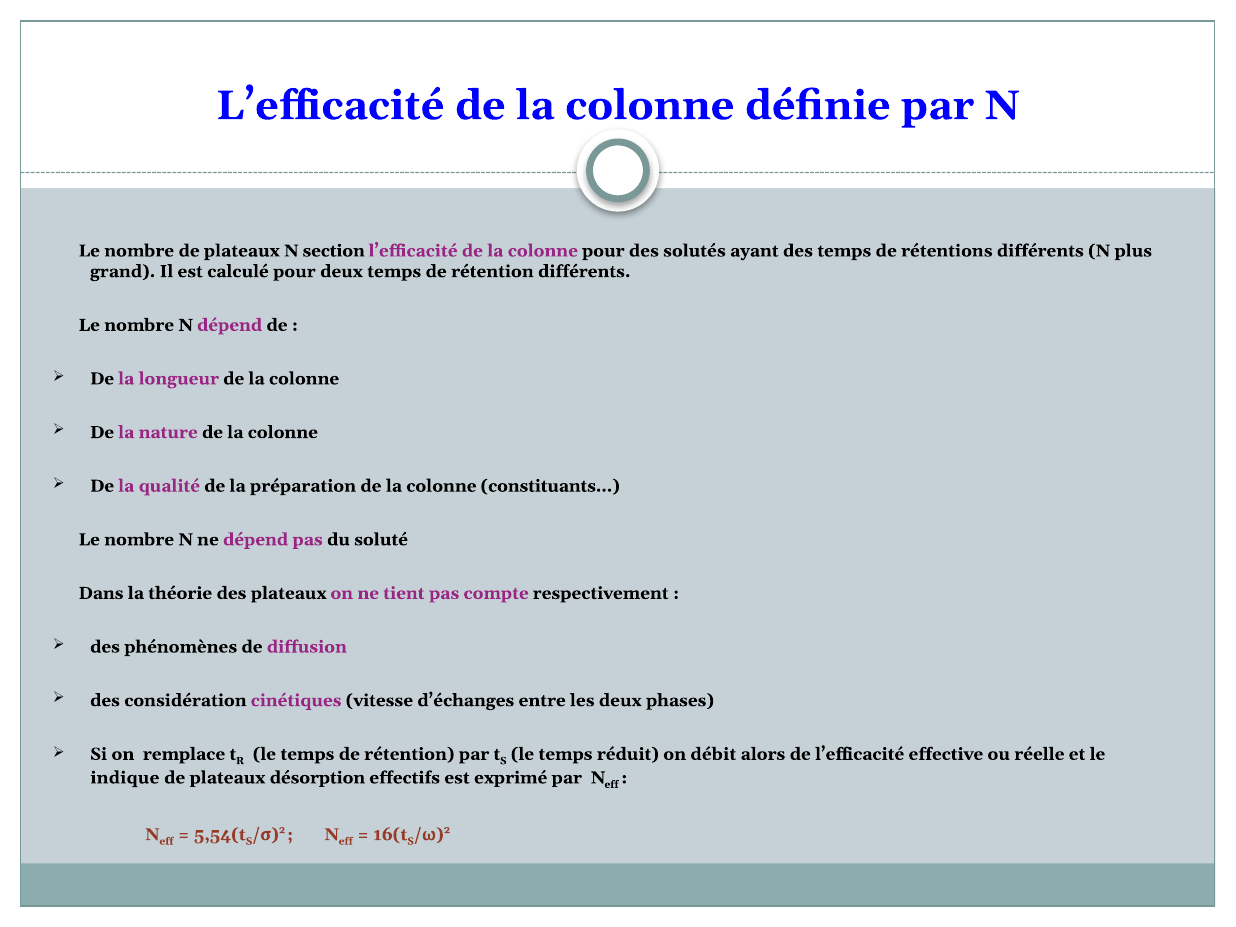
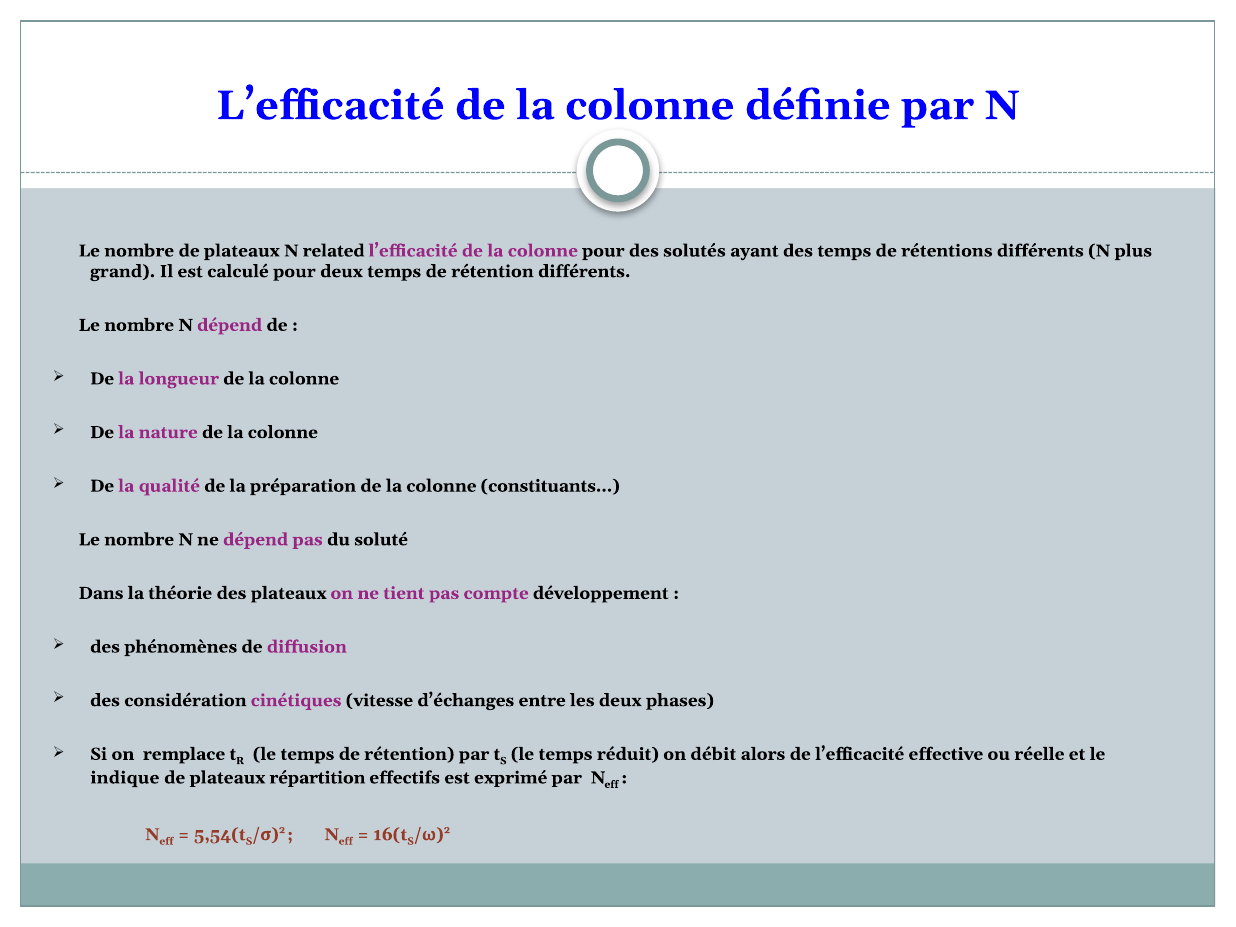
section: section -> related (334, 251)
respectivement: respectivement -> développement (601, 593)
désorption: désorption -> répartition (317, 778)
